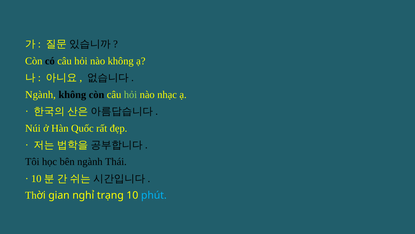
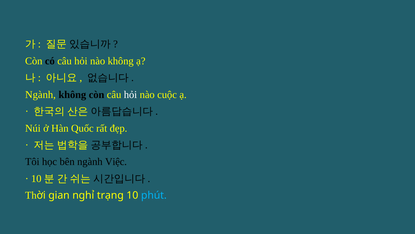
hỏi colour: light green -> white (130, 94)
nhạc: nhạc -> cuộc (167, 94)
Thái: Thái -> Việc (116, 161)
